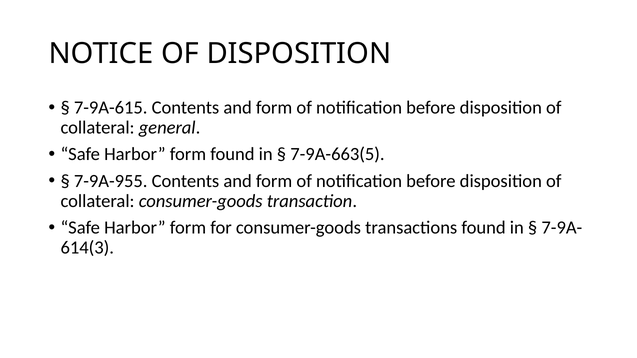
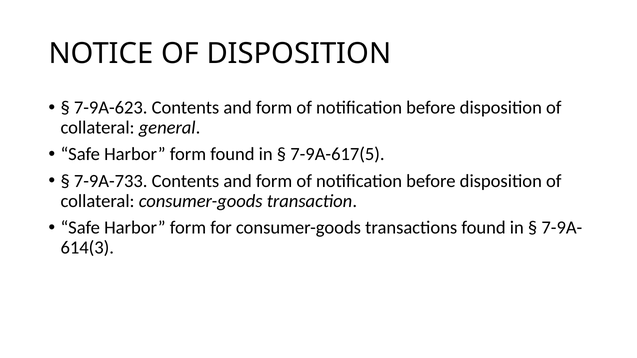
7-9A-615: 7-9A-615 -> 7-9A-623 (111, 108)
7-9A-663(5: 7-9A-663(5 -> 7-9A-617(5 (337, 154)
7-9A-955: 7-9A-955 -> 7-9A-733 (111, 181)
